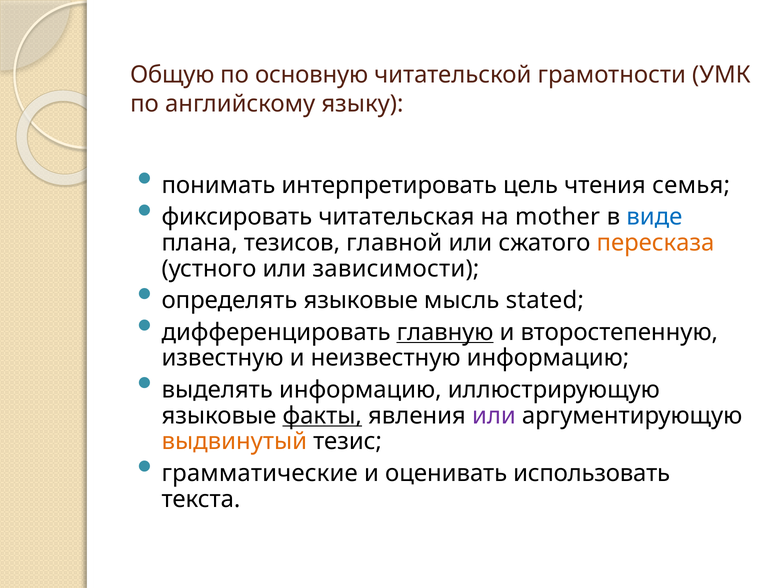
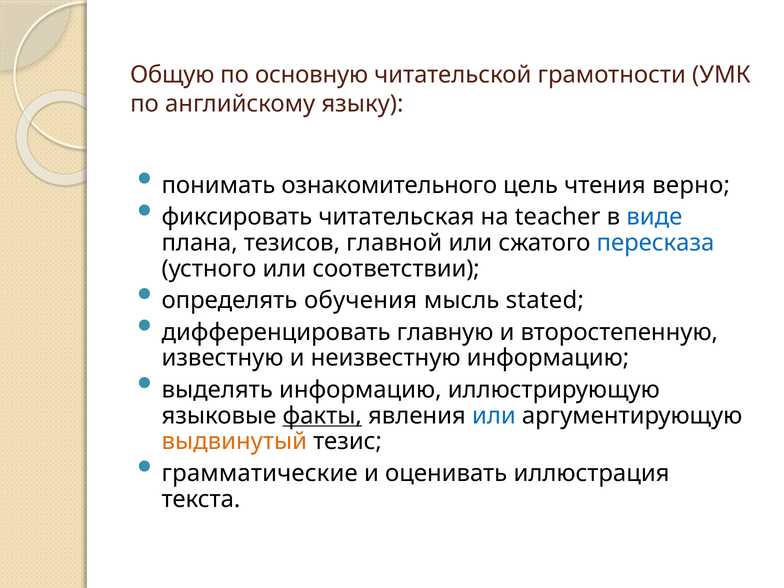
интерпретировать: интерпретировать -> ознакомительного (389, 185)
семья: семья -> верно (691, 185)
mother: mother -> teacher (558, 217)
пересказа colour: orange -> blue (655, 243)
зависимости: зависимости -> соответствии (396, 269)
определять языковые: языковые -> обучения (361, 300)
главную underline: present -> none (445, 332)
или colour: purple -> blue (494, 416)
использовать: использовать -> иллюстрация (592, 473)
